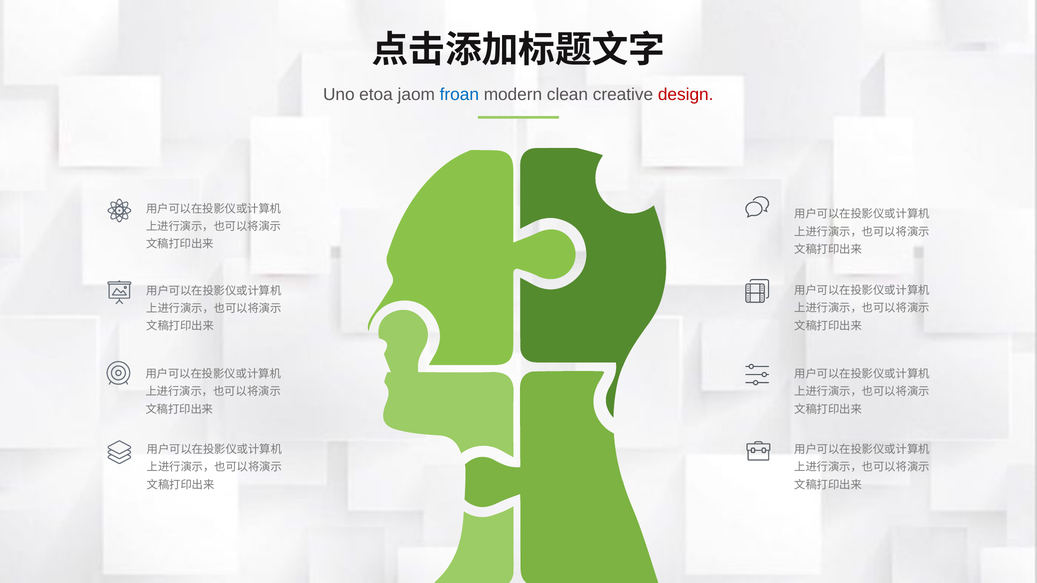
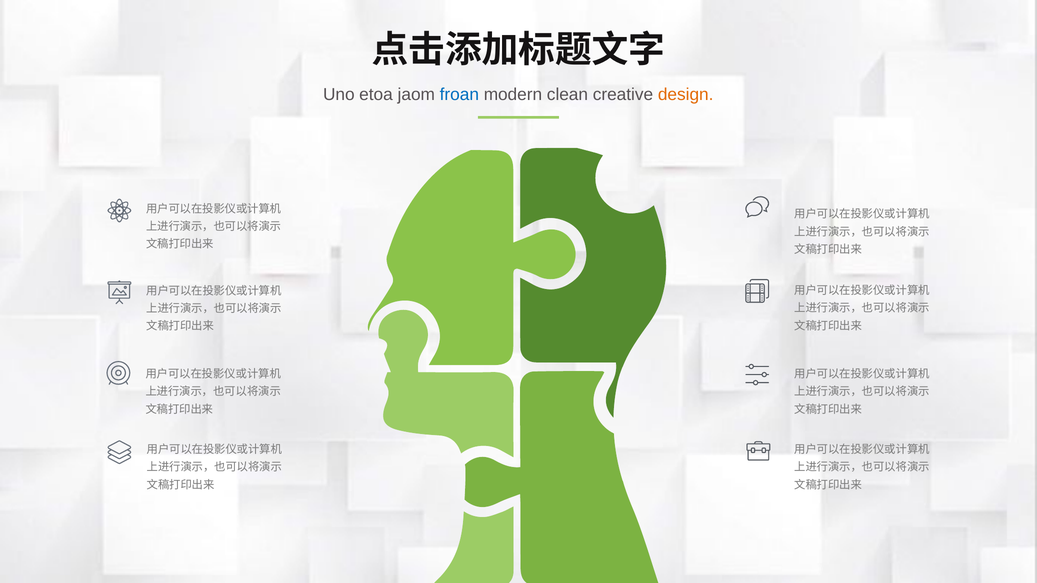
design colour: red -> orange (686, 95)
